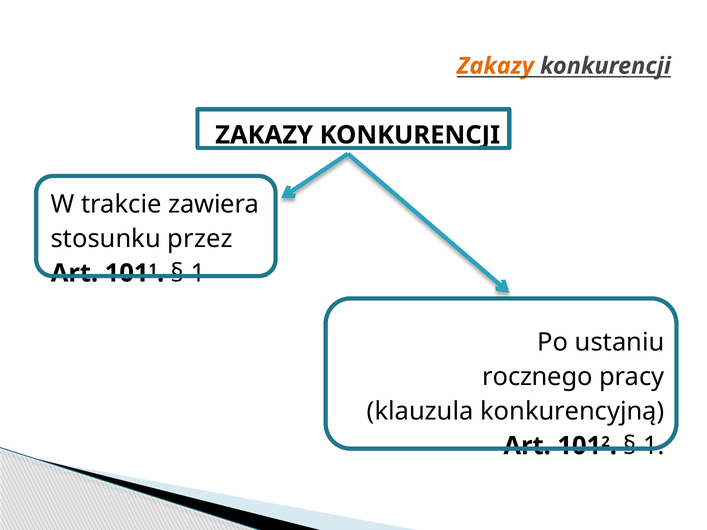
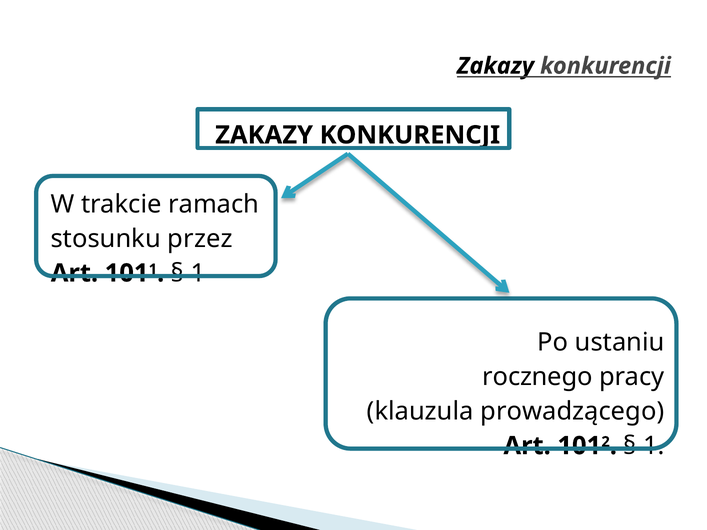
Zakazy colour: orange -> black (495, 66)
zawiera: zawiera -> ramach (214, 204)
konkurencyjną: konkurencyjną -> prowadzącego (572, 411)
